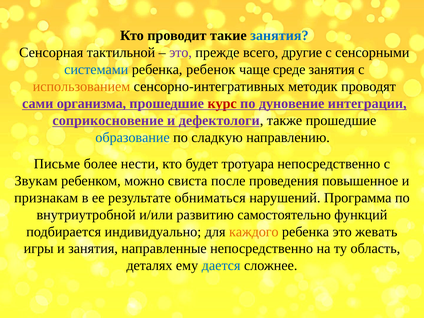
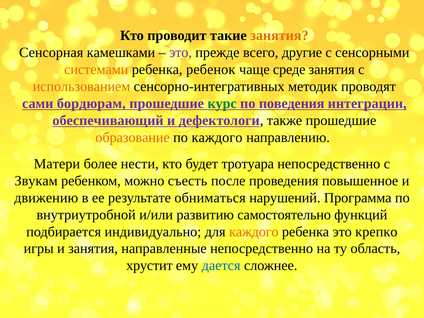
занятия colour: blue -> orange (279, 36)
тактильной: тактильной -> камешками (121, 53)
системами colour: blue -> orange (96, 70)
организма: организма -> бордюрам (91, 104)
курс colour: red -> green (222, 104)
дуновение: дуновение -> поведения (292, 104)
соприкосновение: соприкосновение -> обеспечивающий (108, 120)
образование colour: blue -> orange (133, 137)
по сладкую: сладкую -> каждого (217, 137)
Письме: Письме -> Матери (57, 164)
свиста: свиста -> съесть (188, 181)
признакам: признакам -> движению (46, 198)
жевать: жевать -> крепко (376, 232)
деталях: деталях -> хрустит (149, 266)
